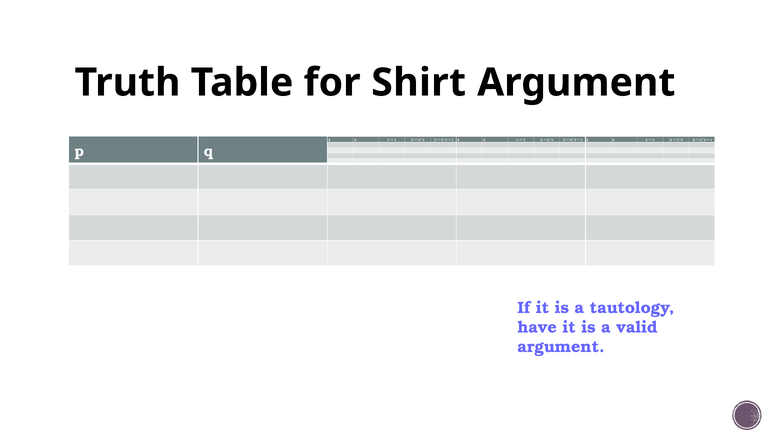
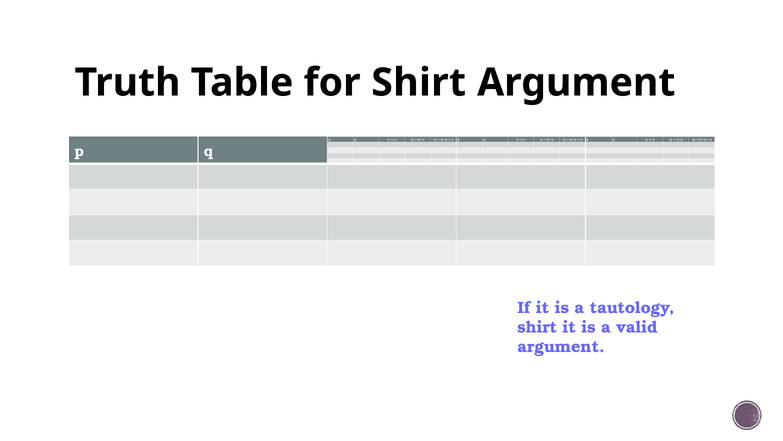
have: have -> shirt (537, 327)
